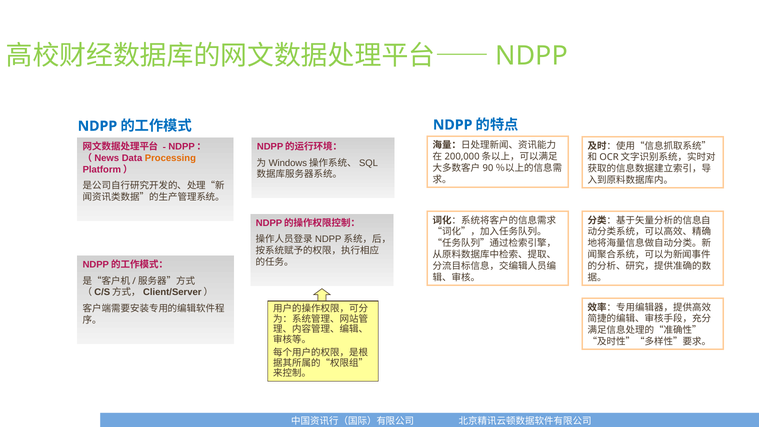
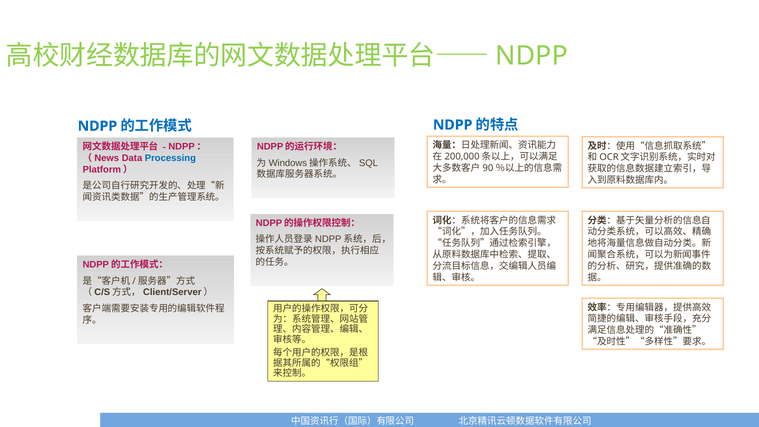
Processing colour: orange -> blue (170, 158)
